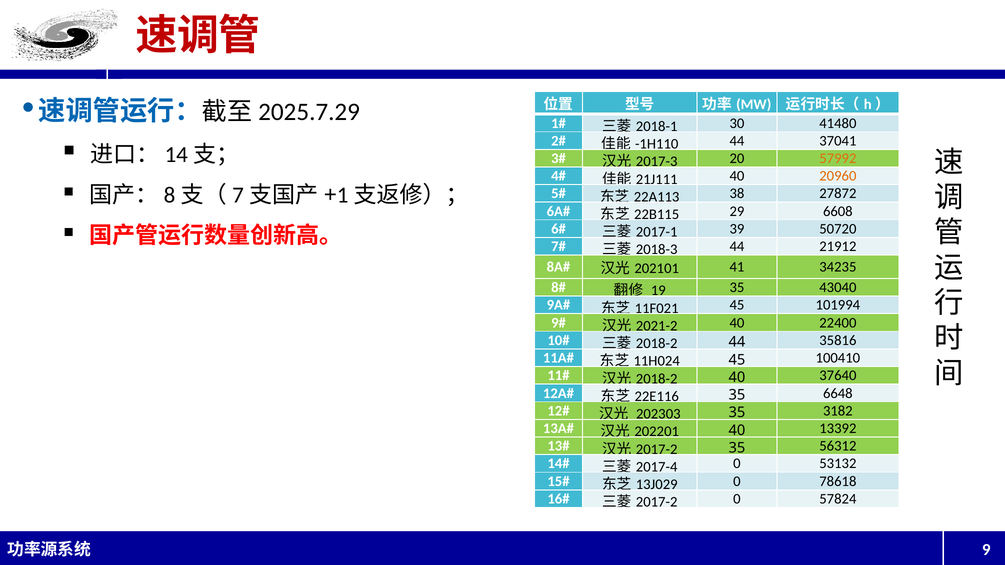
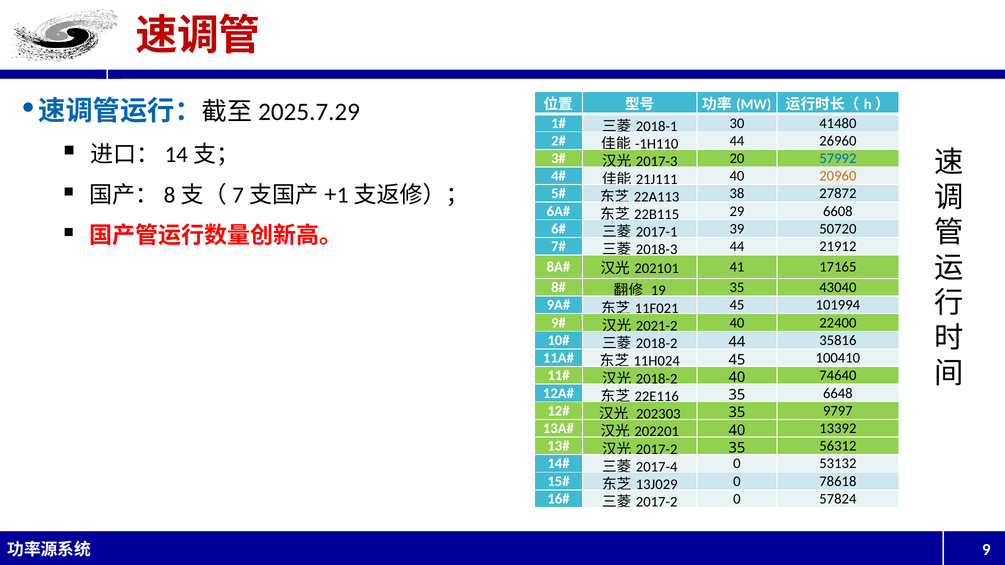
37041: 37041 -> 26960 (838, 141)
57992 colour: orange -> blue (838, 158)
34235: 34235 -> 17165 (838, 267)
37640: 37640 -> 74640 (838, 376)
3182: 3182 -> 9797 (838, 411)
